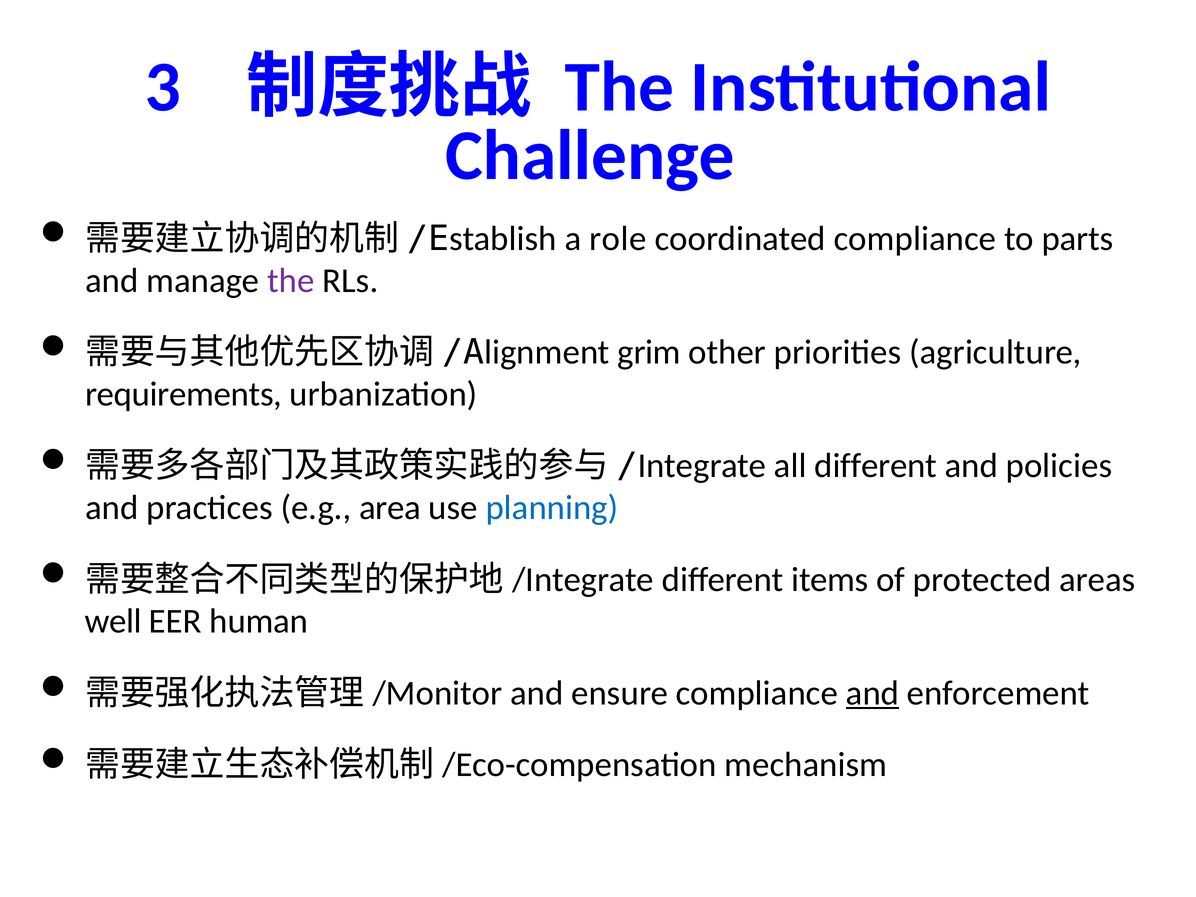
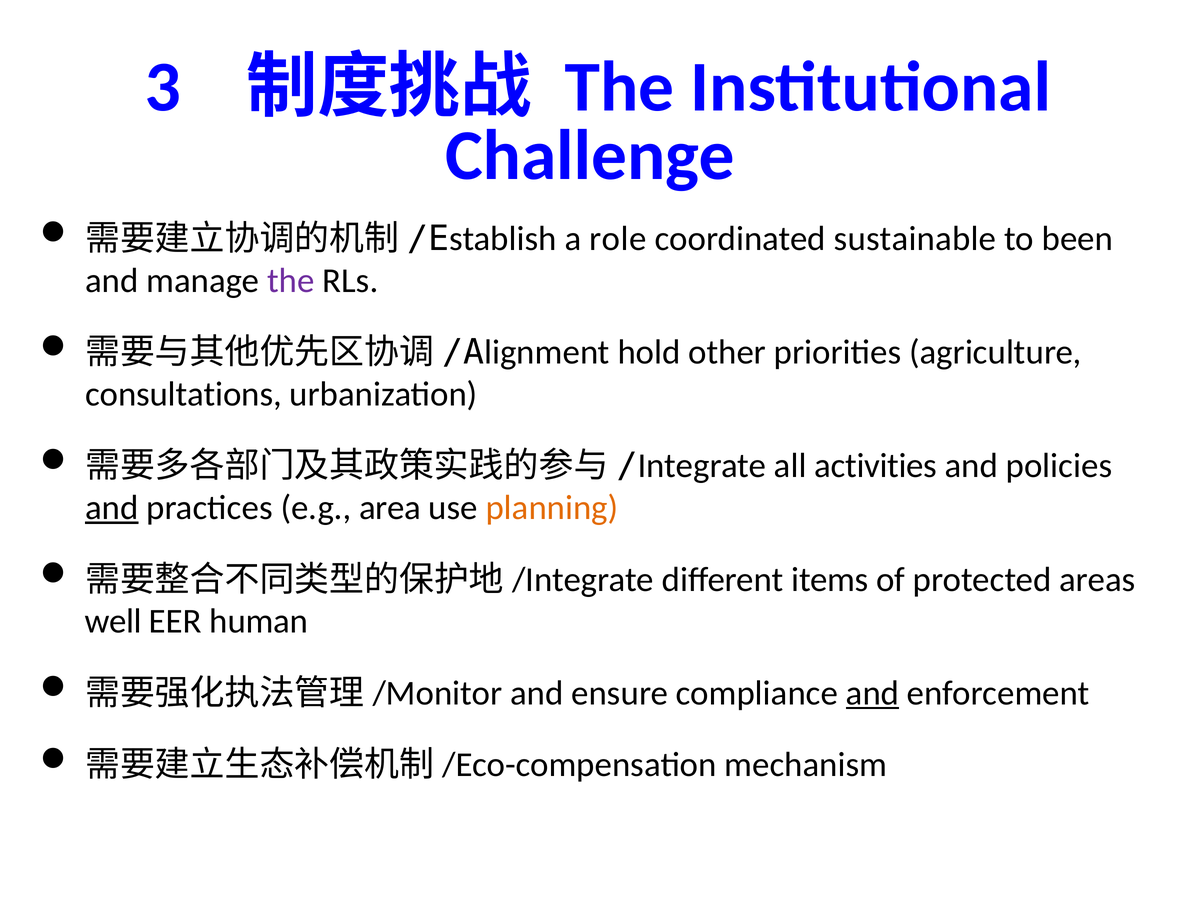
coordinated compliance: compliance -> sustainable (915, 239)
parts: parts -> been (1077, 239)
grim: grim -> hold (649, 352)
requirements: requirements -> consultations (183, 394)
all different: different -> activities (876, 466)
and underline: none -> present (112, 508)
planning colour: blue -> orange (552, 508)
